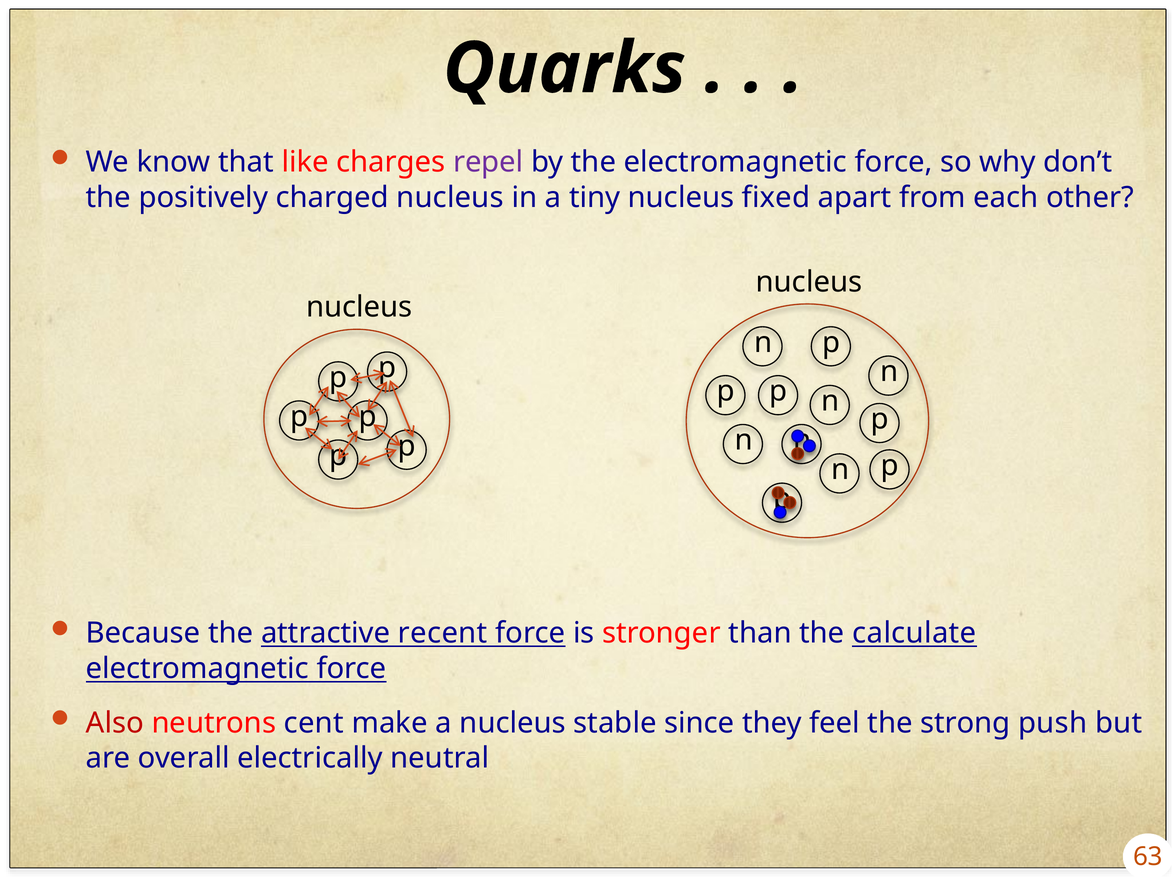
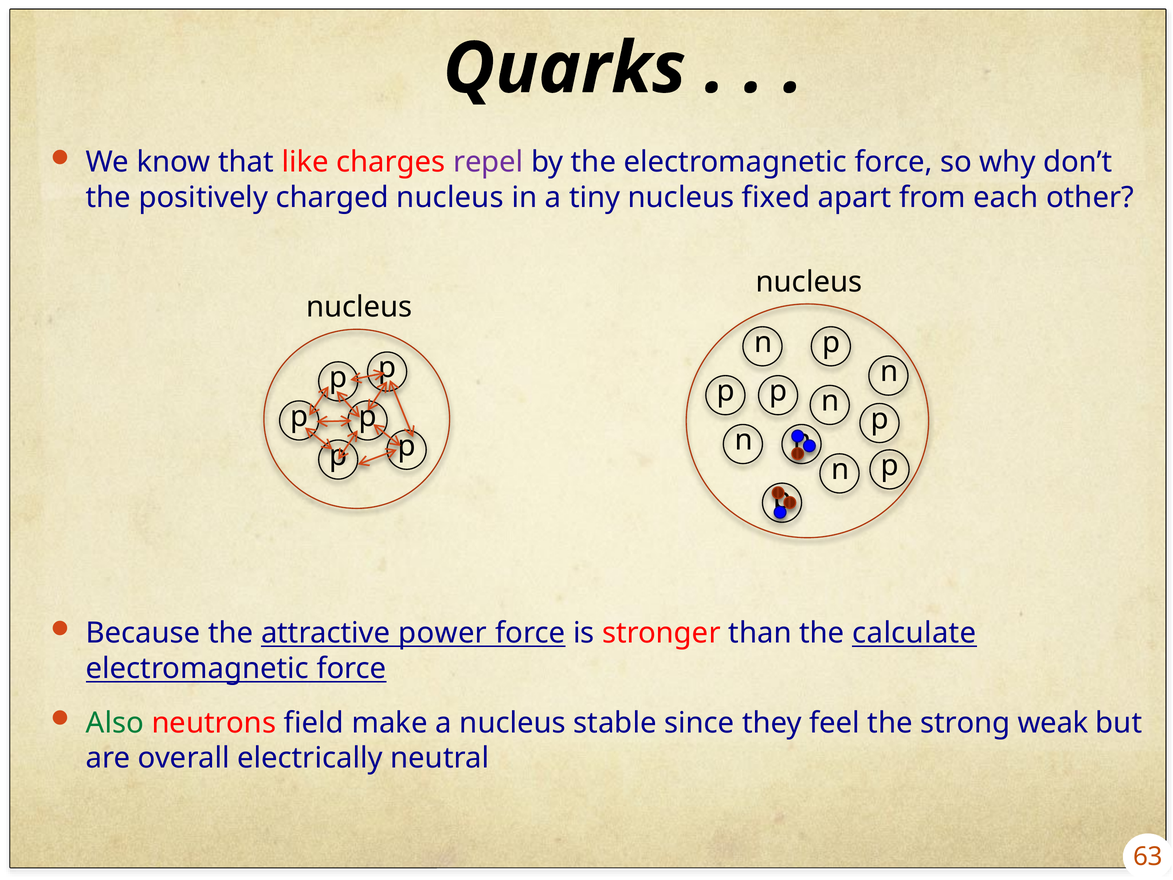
recent: recent -> power (443, 633)
Also colour: red -> green (115, 723)
cent: cent -> field (314, 723)
push: push -> weak (1053, 723)
